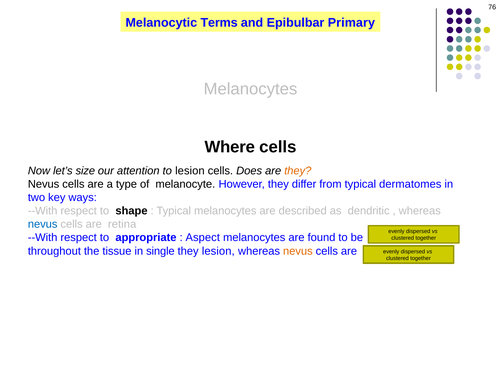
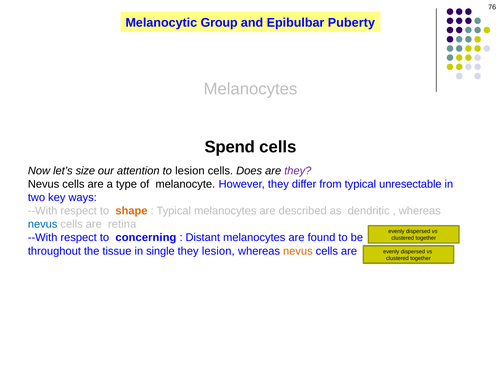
Terms: Terms -> Group (219, 23)
Primary: Primary -> Puberty (351, 23)
Where: Where -> Spend (230, 147)
they colour: orange -> purple (298, 171)
dermatomes: dermatomes -> unresectable (410, 184)
shape colour: black -> orange (131, 211)
appropriate: appropriate -> concerning (146, 237)
Aspect: Aspect -> Distant (203, 237)
